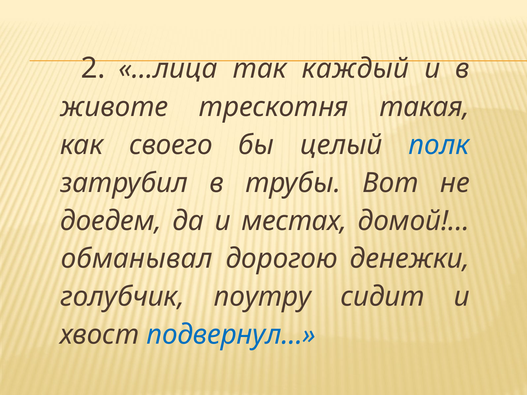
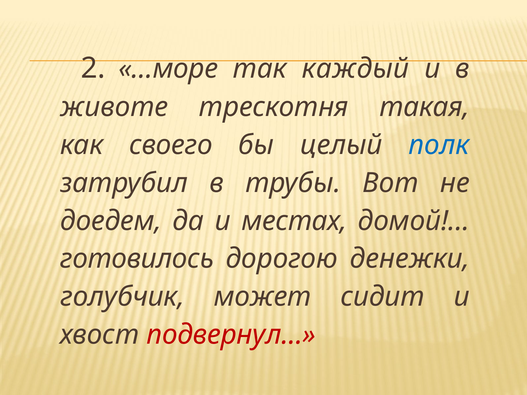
…лица: …лица -> …море (168, 69)
обманывал: обманывал -> готовилось (137, 259)
поутру: поутру -> может (263, 297)
подвернул… colour: blue -> red (231, 335)
